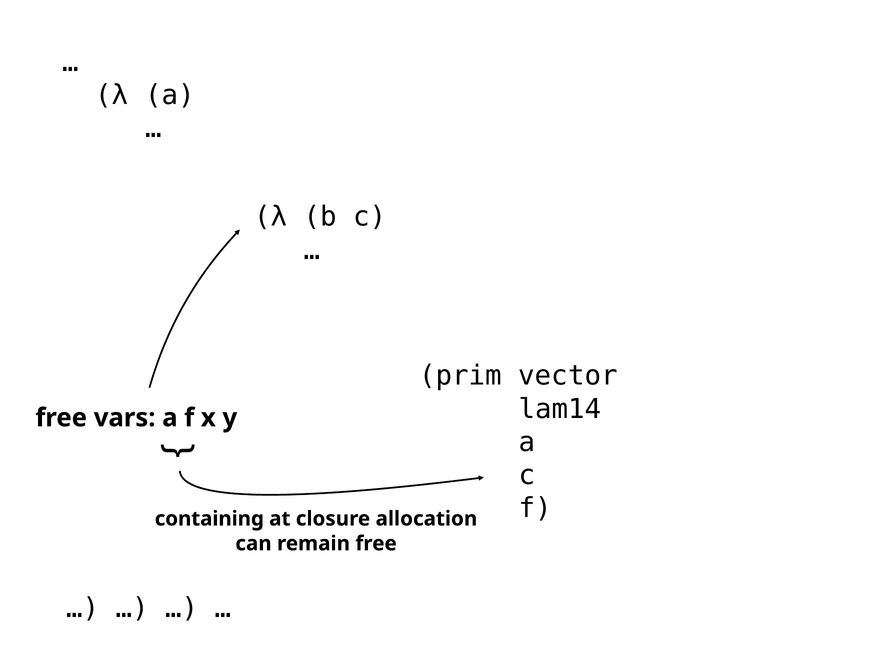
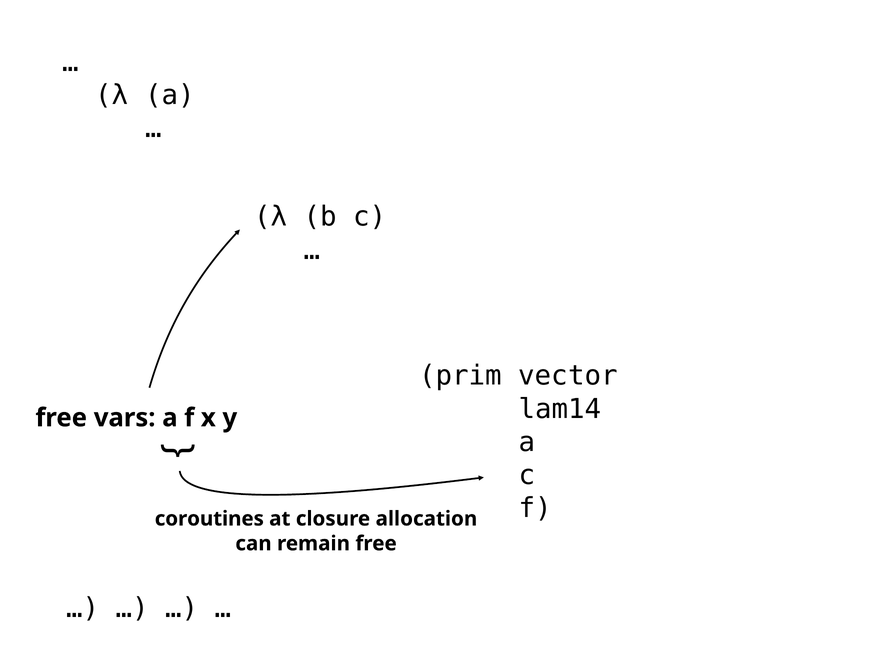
containing: containing -> coroutines (209, 518)
